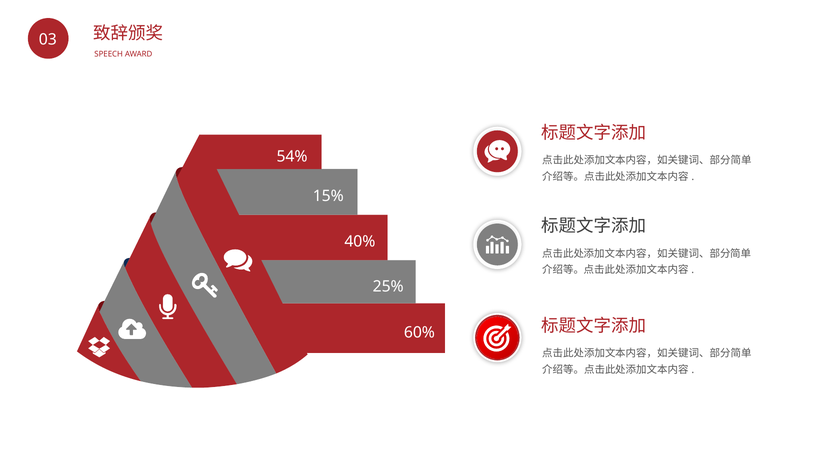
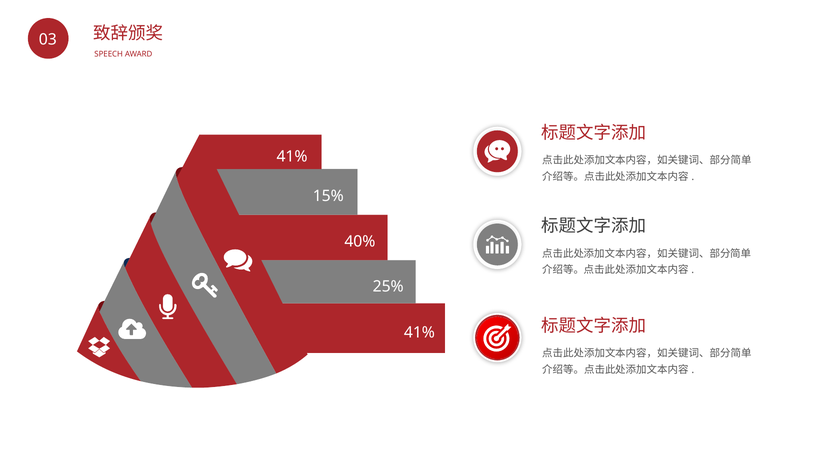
54%: 54% -> 41% (292, 157)
60%: 60% -> 41% (419, 332)
